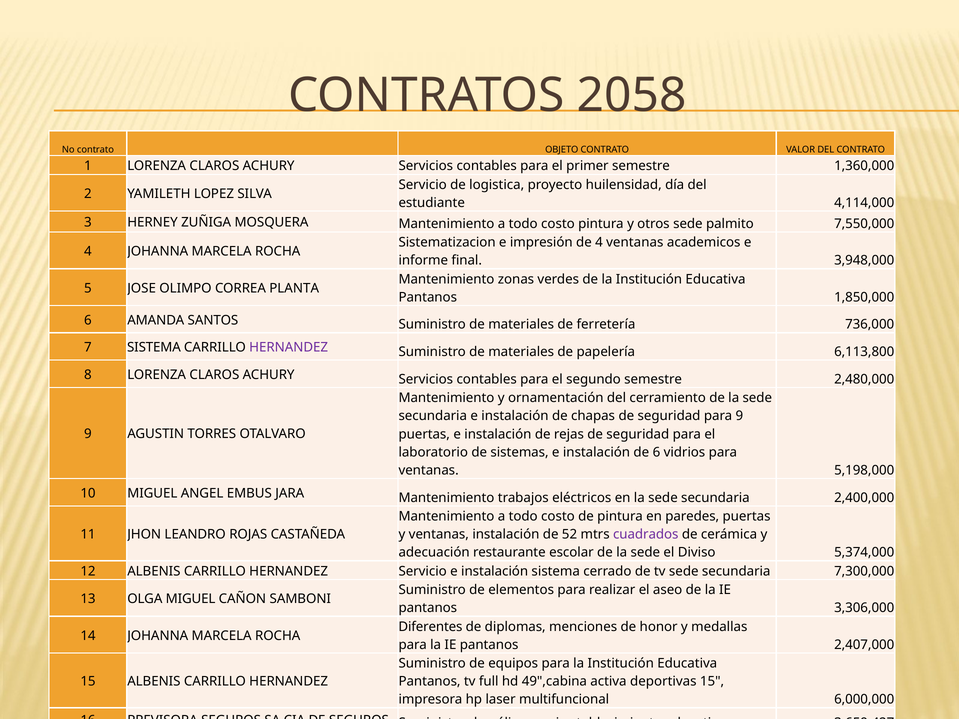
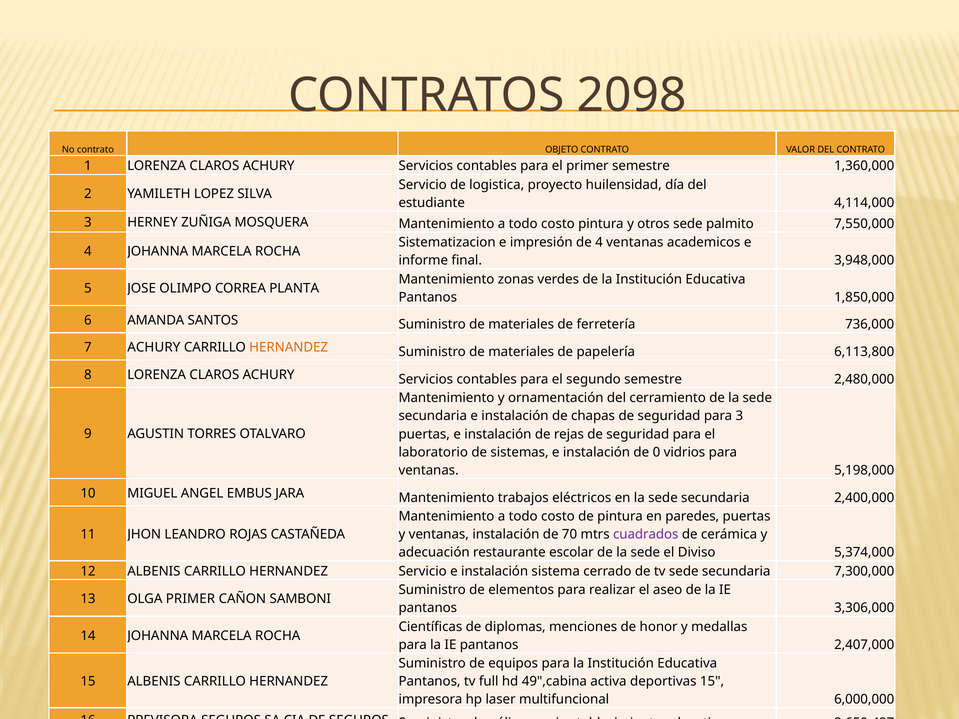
2058: 2058 -> 2098 (632, 95)
7 SISTEMA: SISTEMA -> ACHURY (154, 348)
HERNANDEZ colour: purple -> orange (289, 348)
para 9: 9 -> 3 (739, 416)
de 6: 6 -> 0 (656, 452)
52: 52 -> 70 (570, 535)
OLGA MIGUEL: MIGUEL -> PRIMER (190, 599)
Diferentes: Diferentes -> Científicas (430, 627)
